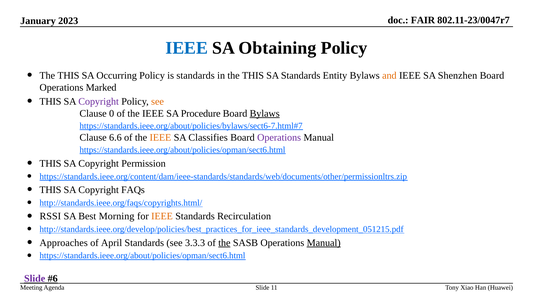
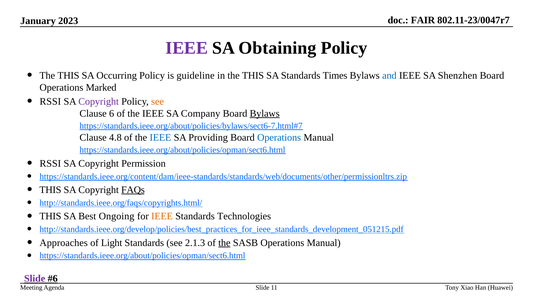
IEEE colour: blue -> purple (187, 48)
is standards: standards -> guideline (196, 75)
Entity: Entity -> Times (335, 75)
and colour: orange -> blue (389, 75)
THIS: THIS -> RSSI (50, 101)
0: 0 -> 6 (112, 113)
Procedure: Procedure -> Company (201, 113)
6.6: 6.6 -> 4.8 (115, 137)
IEEE colour: orange -> blue (160, 137)
Classifies: Classifies -> Providing (208, 137)
Operations colour: purple -> blue (279, 137)
THIS: THIS -> RSSI (50, 163)
FAQs underline: none -> present (133, 190)
RSSI: RSSI -> THIS (50, 216)
Morning: Morning -> Ongoing (117, 216)
Recirculation: Recirculation -> Technologies (244, 216)
April: April -> Light (112, 243)
3.3.3: 3.3.3 -> 2.1.3 (195, 243)
Manual underline: present -> none (324, 243)
